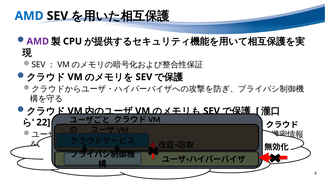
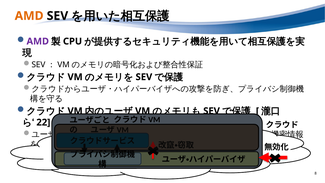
AMD colour: blue -> orange (29, 16)
